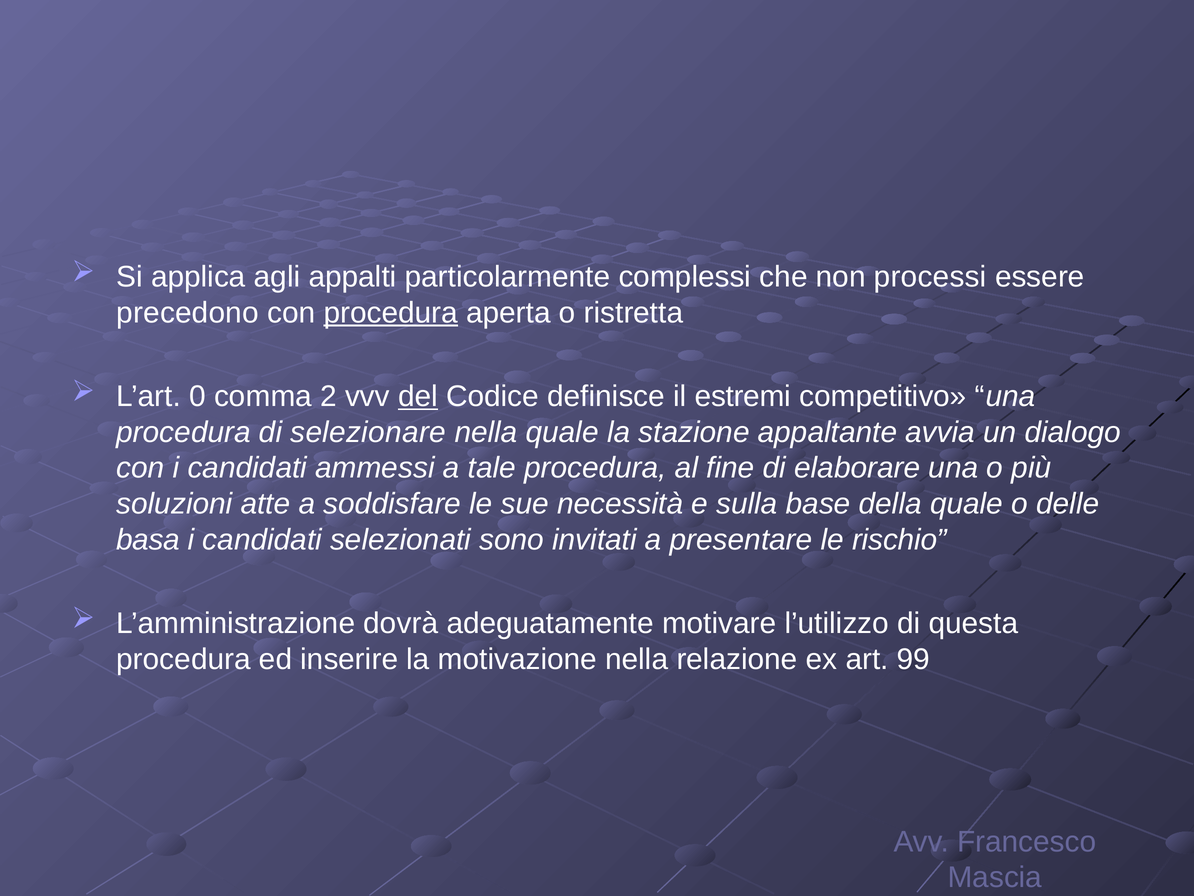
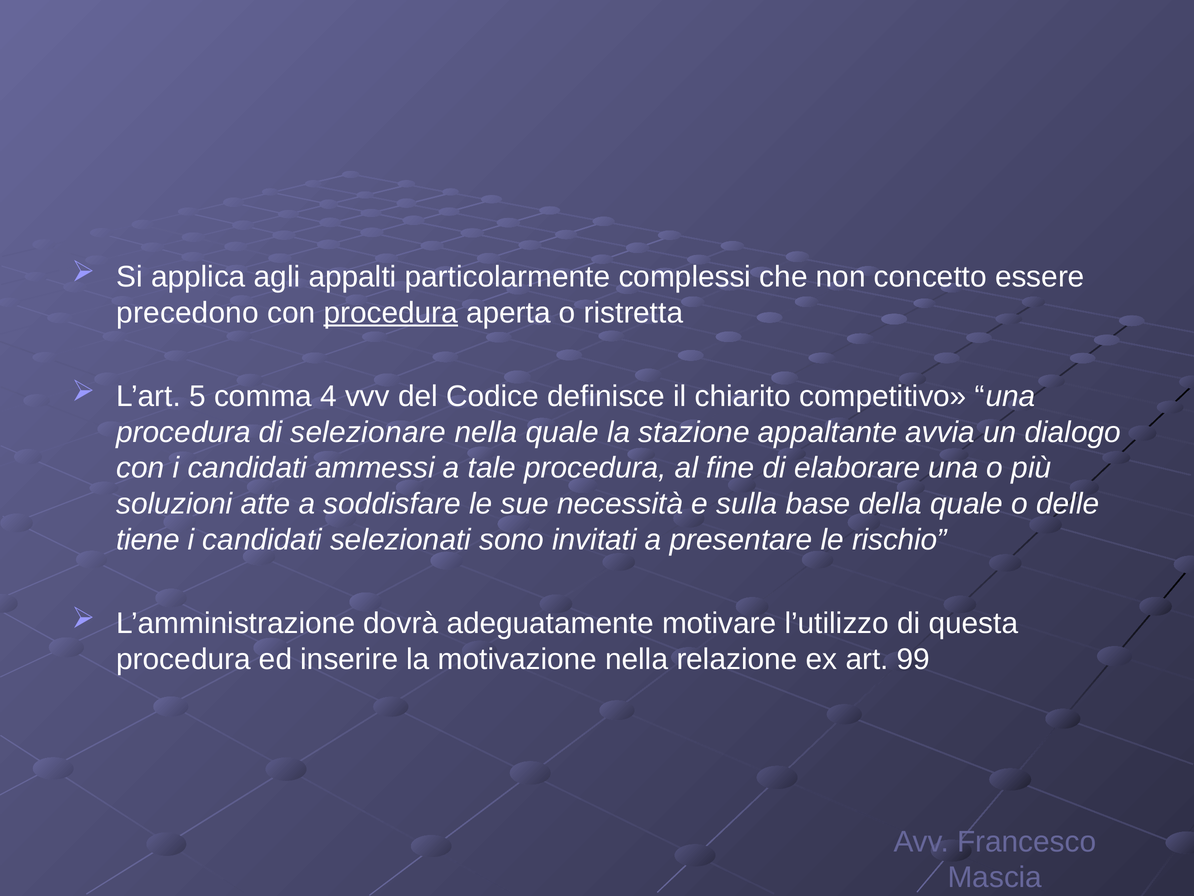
processi: processi -> concetto (930, 277)
0: 0 -> 5 (197, 396)
2: 2 -> 4 (329, 396)
del underline: present -> none (418, 396)
estremi: estremi -> chiarito (743, 396)
basa: basa -> tiene (148, 539)
